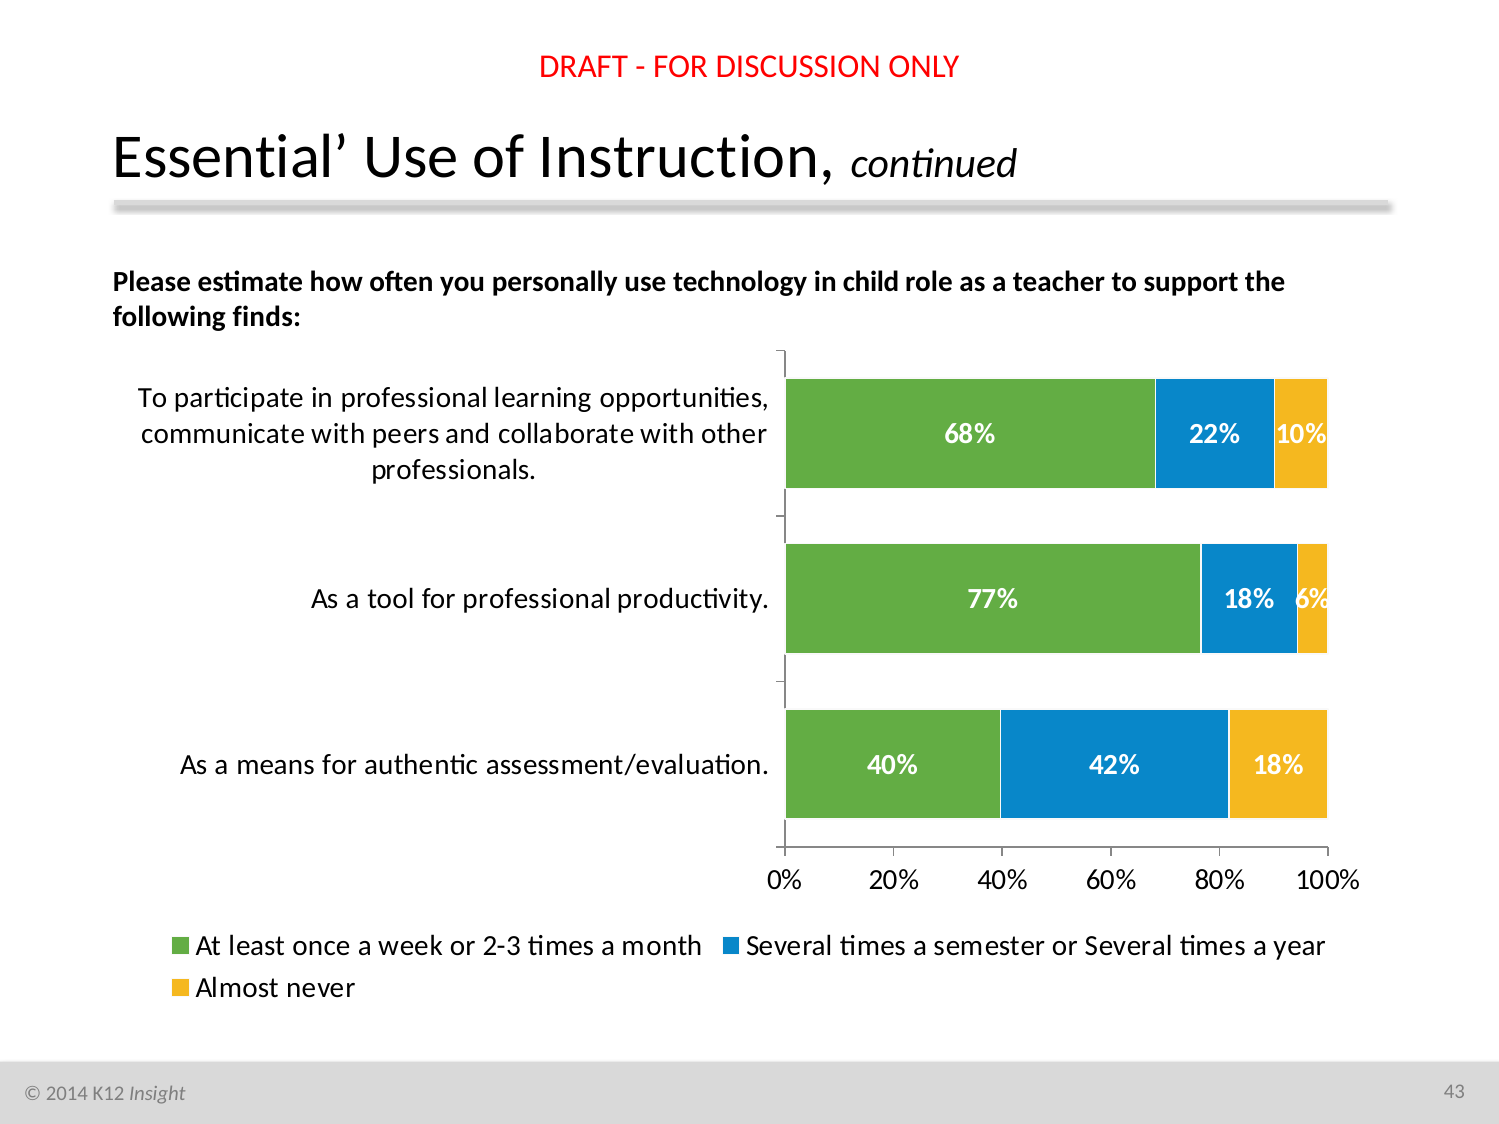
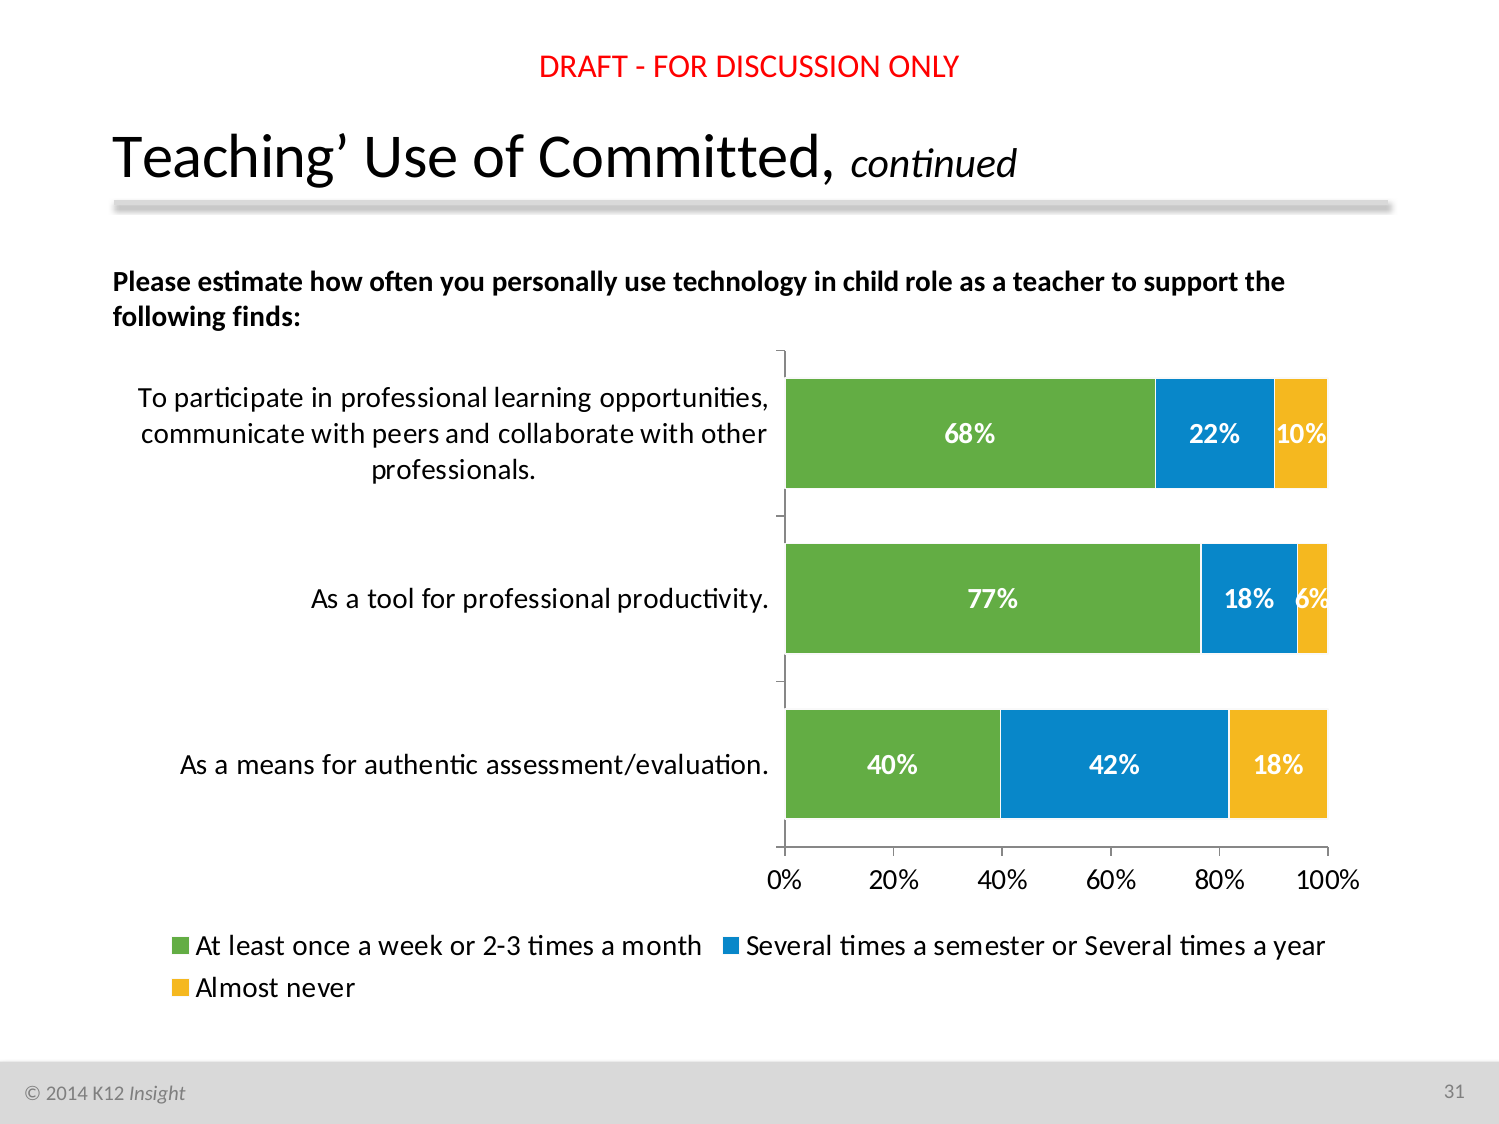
Essential: Essential -> Teaching (231, 156)
Instruction: Instruction -> Committed (687, 156)
43: 43 -> 31 (1454, 1092)
